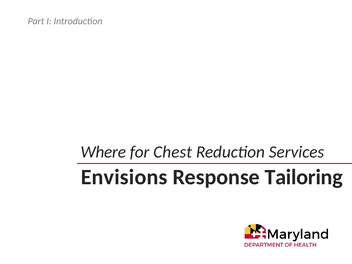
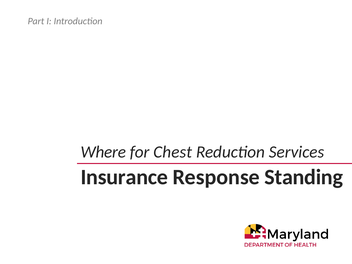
Envisions: Envisions -> Insurance (124, 177)
Tailoring: Tailoring -> Standing (304, 177)
